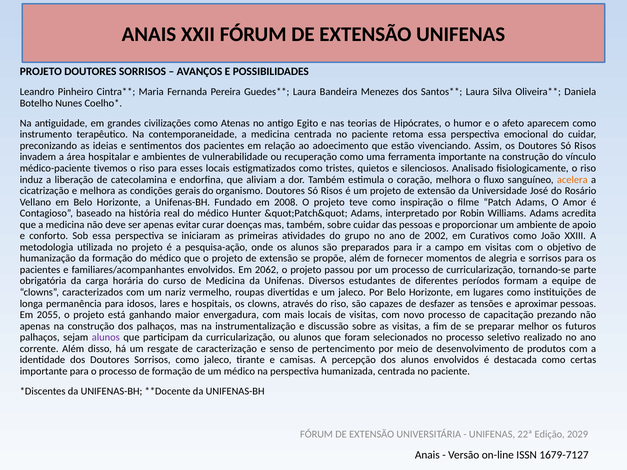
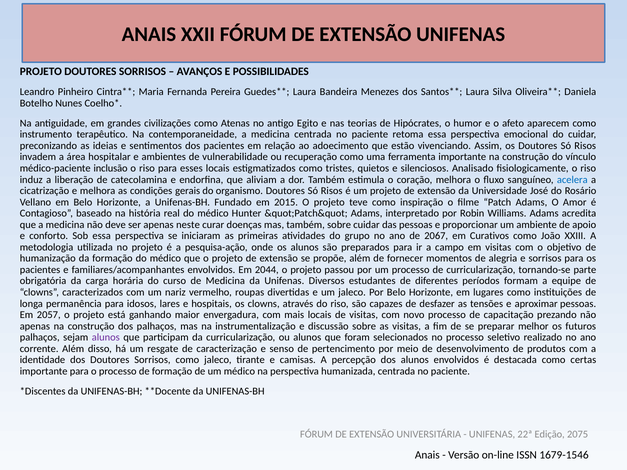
tivemos: tivemos -> inclusão (111, 168)
acelera colour: orange -> blue (572, 180)
2008: 2008 -> 2015 (286, 202)
evitar: evitar -> neste (188, 225)
2002: 2002 -> 2067 (436, 236)
2062: 2062 -> 2044 (267, 270)
2055: 2055 -> 2057 (49, 315)
2029: 2029 -> 2075 (578, 435)
1679-7127: 1679-7127 -> 1679-1546 (564, 455)
